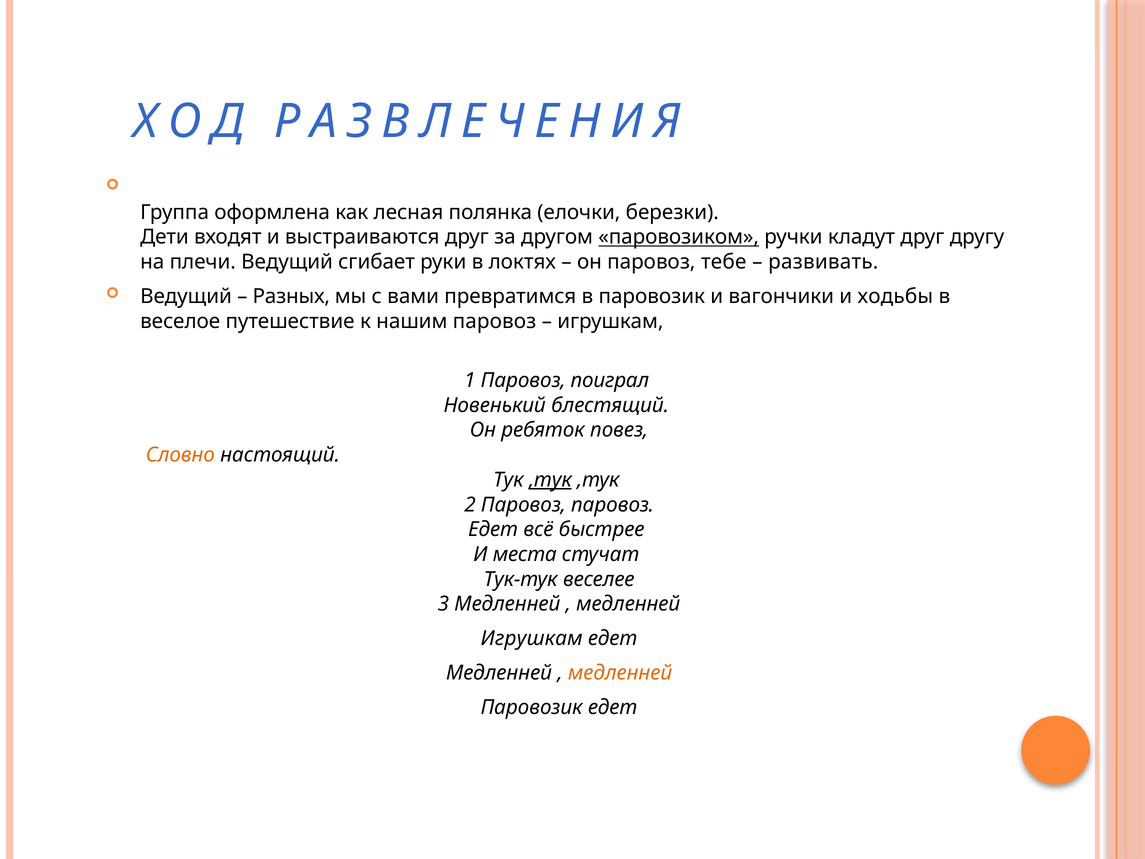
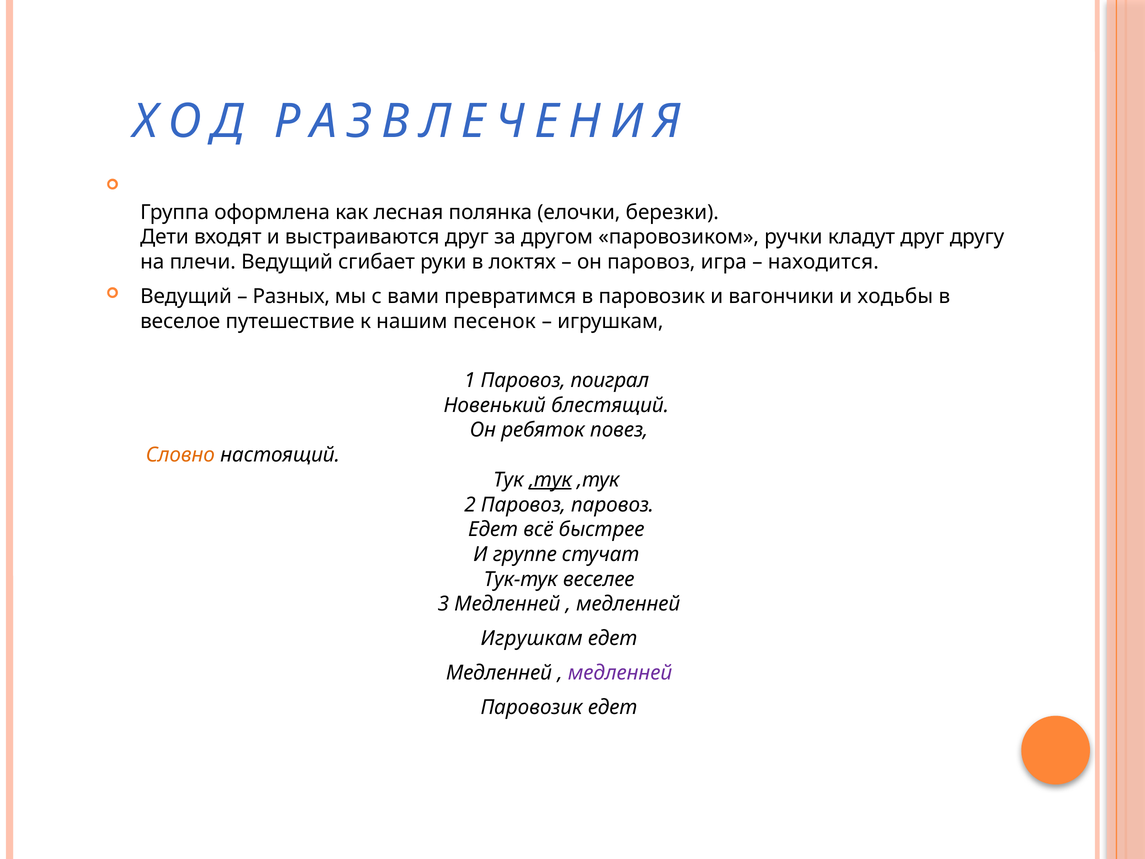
паровозиком underline: present -> none (679, 237)
тебе: тебе -> игра (724, 262)
развивать: развивать -> находится (823, 262)
нашим паровоз: паровоз -> песенок (494, 321)
места: места -> группе (525, 554)
медленней colour: orange -> purple (620, 673)
